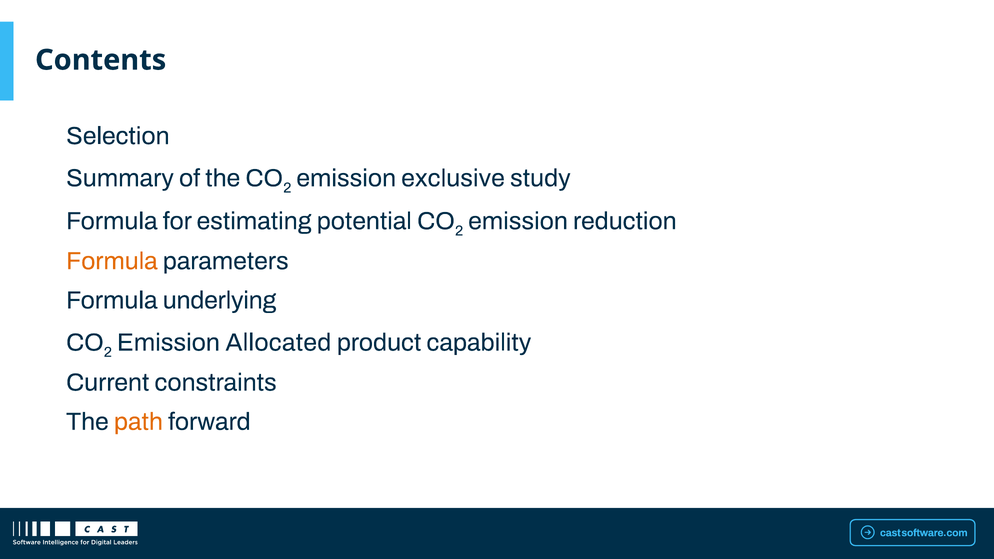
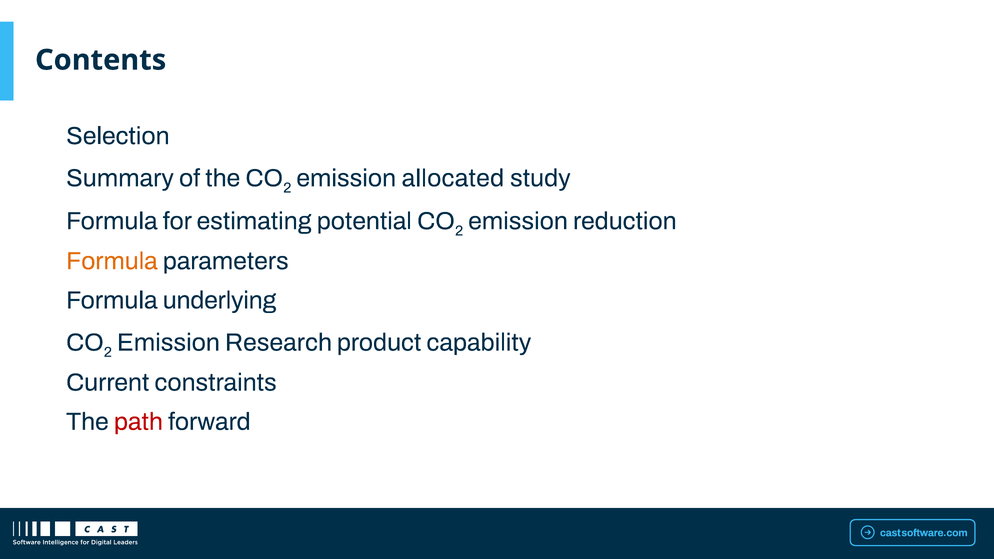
exclusive: exclusive -> allocated (453, 178)
Allocated: Allocated -> Research (278, 343)
path colour: orange -> red (138, 422)
